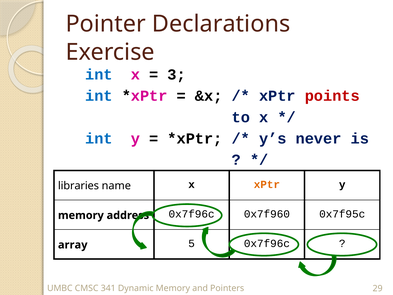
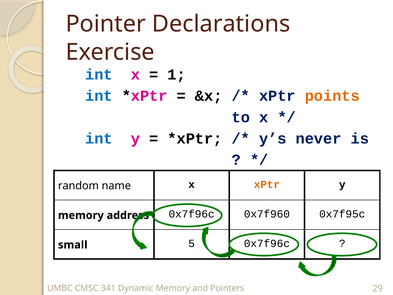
3: 3 -> 1 (177, 74)
points colour: red -> orange (332, 96)
libraries: libraries -> random (78, 186)
array: array -> small (73, 245)
